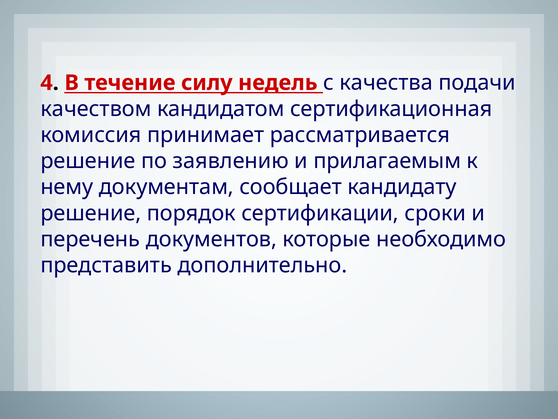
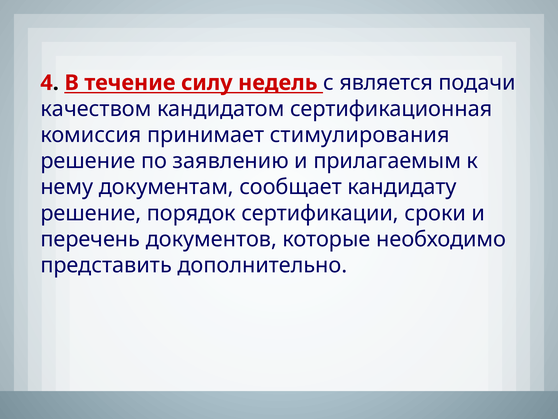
качества: качества -> является (386, 83)
рассматривается: рассматривается -> стимулирования (360, 135)
